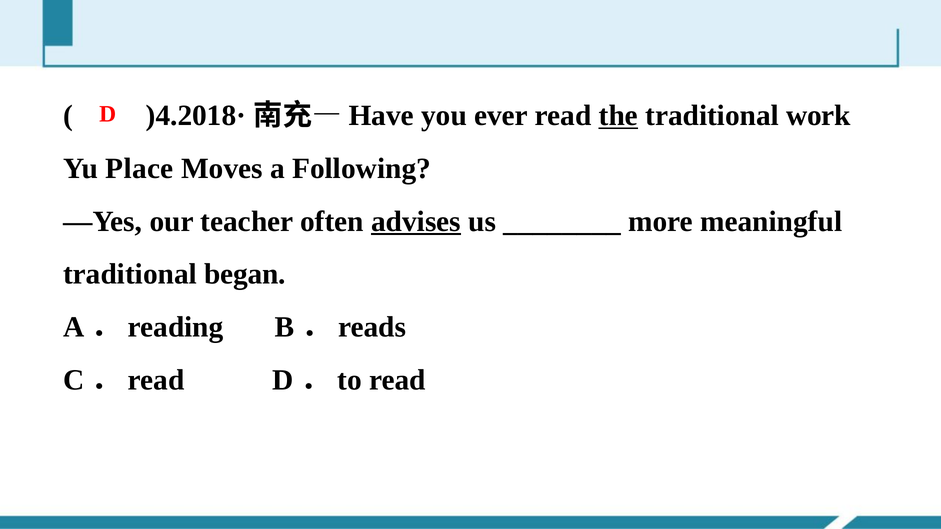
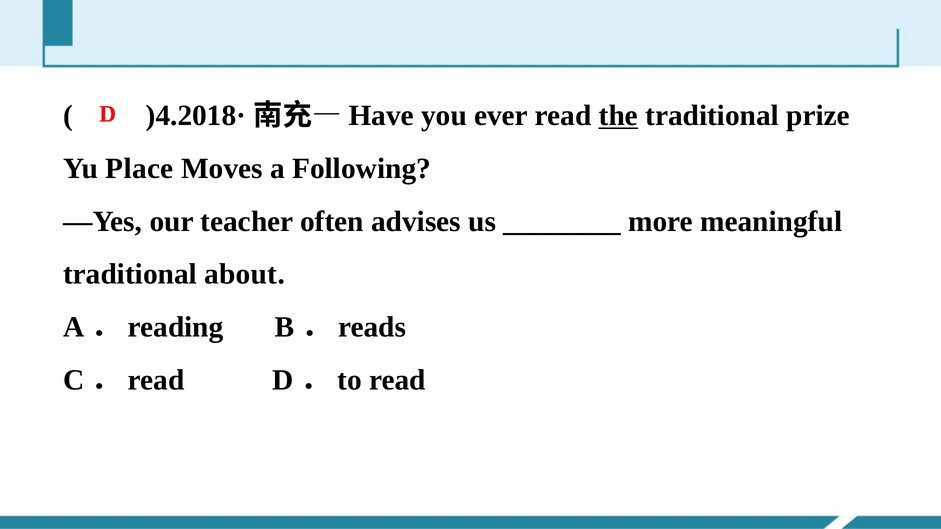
work: work -> prize (818, 116)
advises underline: present -> none (416, 221)
began: began -> about (245, 274)
